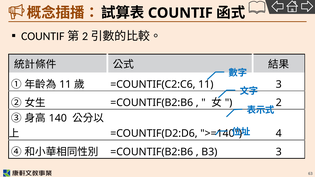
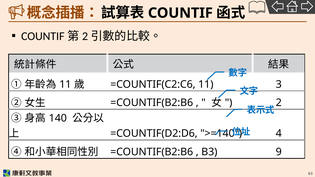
B3 3: 3 -> 9 (279, 152)
